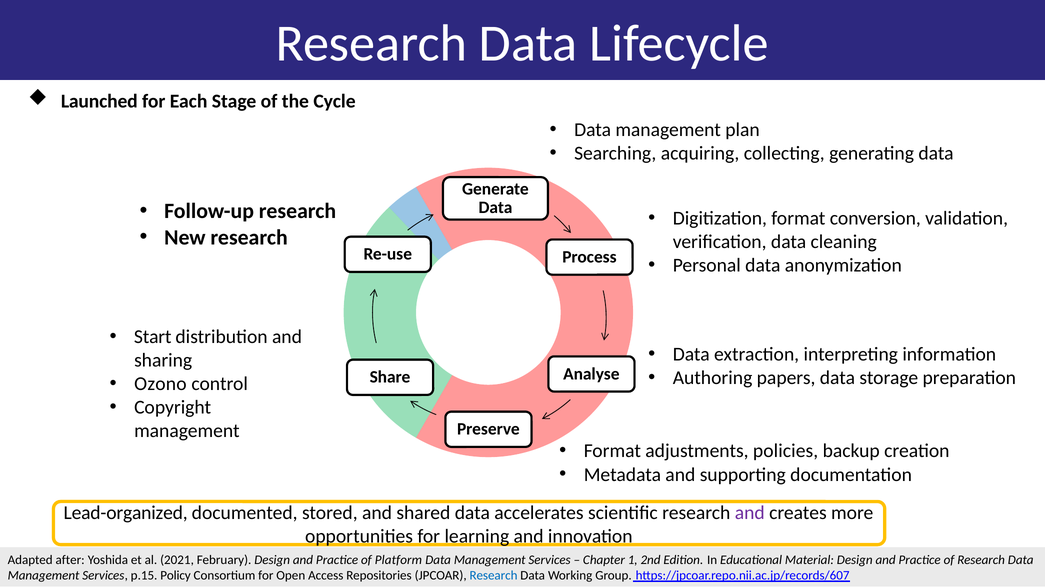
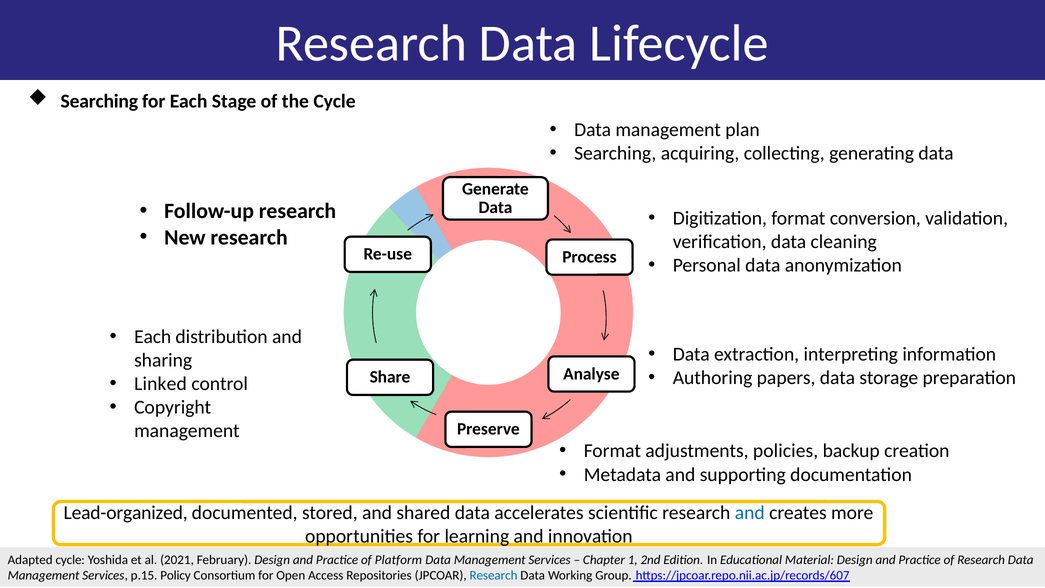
Launched: Launched -> Searching (99, 101)
Start: Start -> Each (153, 337)
Ozono: Ozono -> Linked (160, 384)
and colour: purple -> blue (750, 513)
Adapted after: after -> cycle (70, 560)
